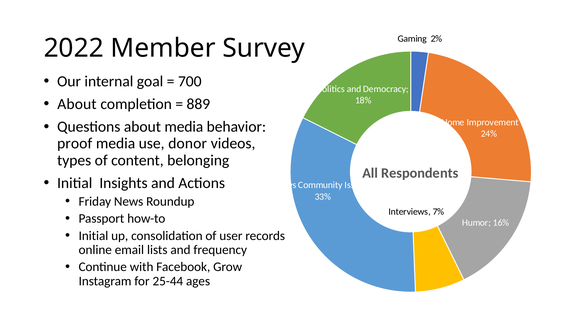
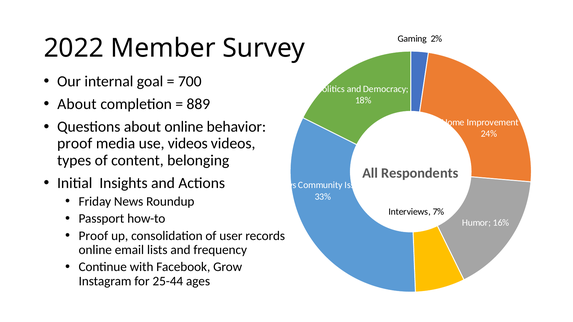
about media: media -> online (184, 127)
use donor: donor -> videos (188, 144)
Initial: Initial -> Proof (93, 236)
